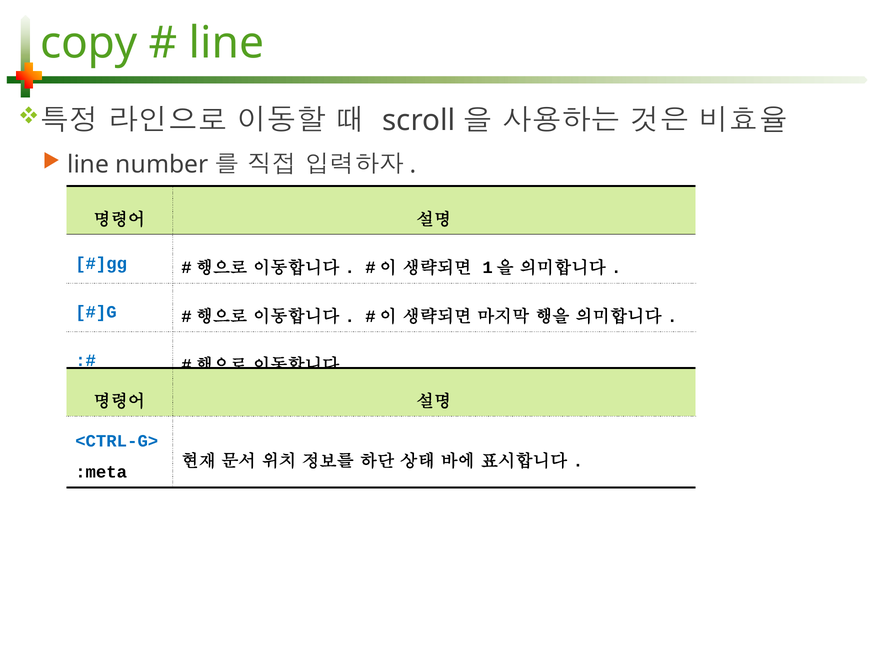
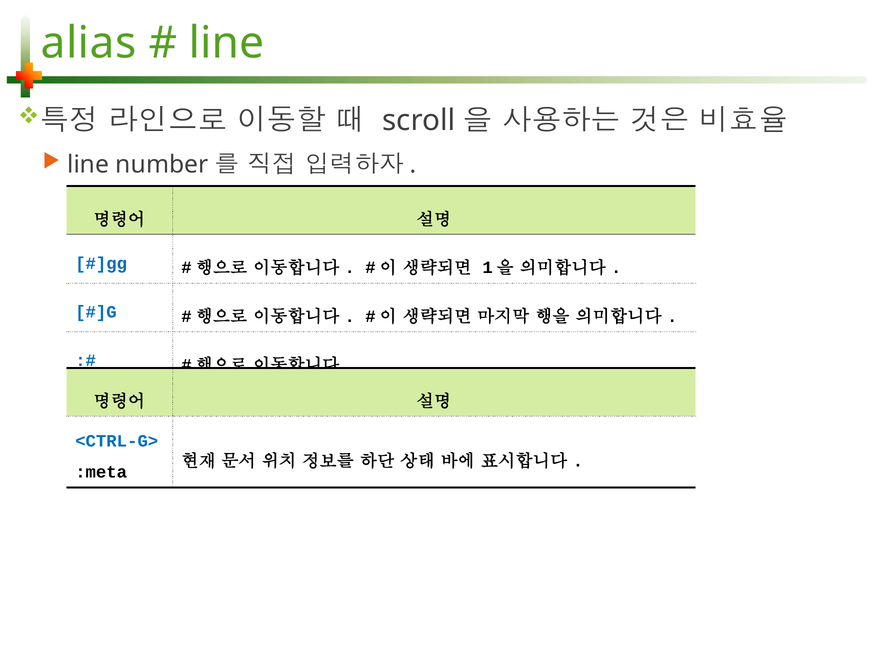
copy: copy -> alias (89, 43)
